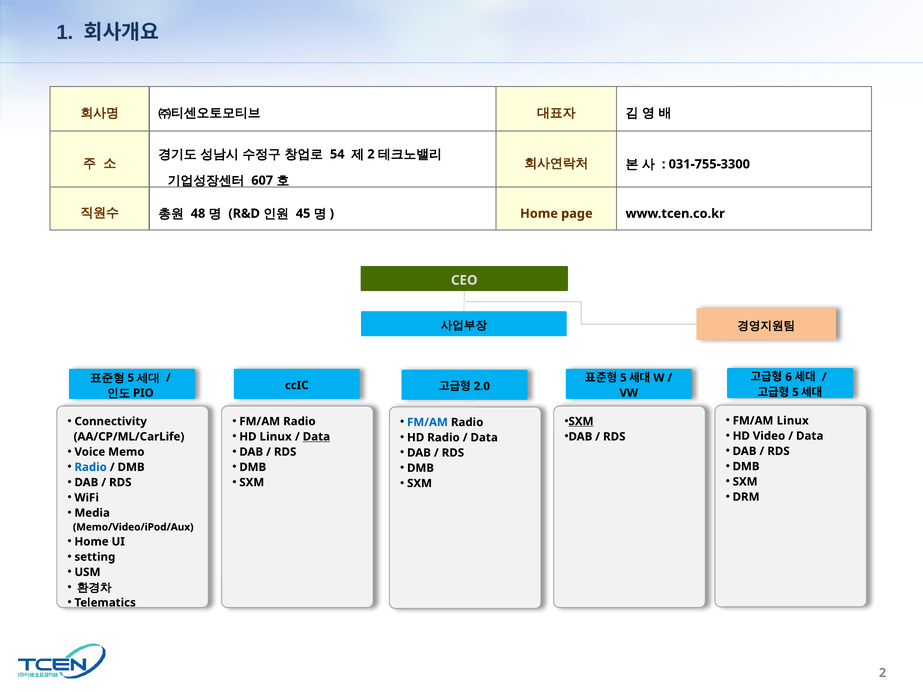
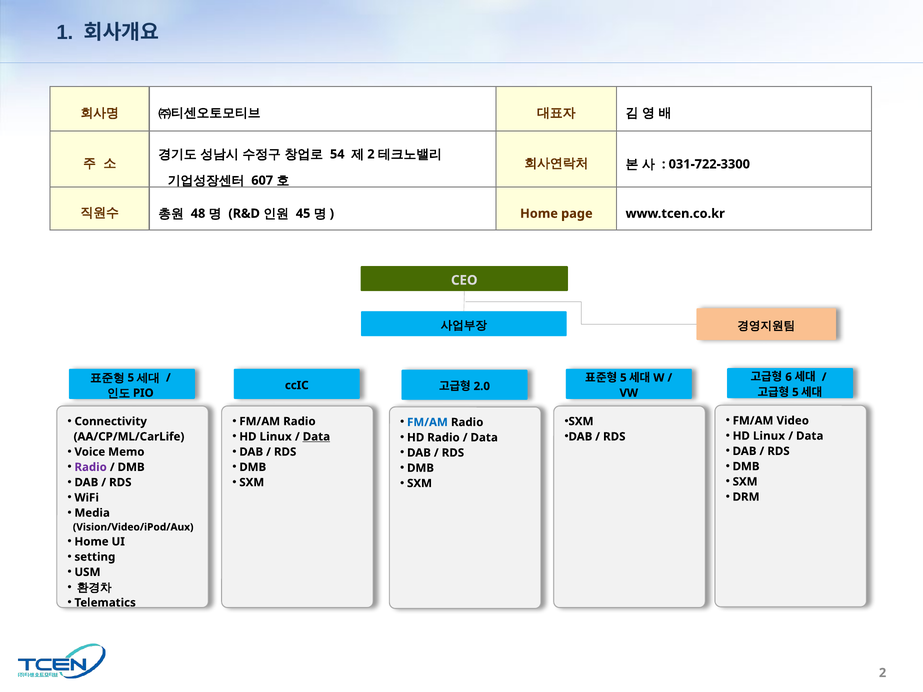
031-755-3300: 031-755-3300 -> 031-722-3300 (709, 164)
FM/AM Linux: Linux -> Video (793, 421)
SXM underline: present -> none (581, 422)
Video: Video -> Linux (769, 436)
Radio colour: blue -> purple (91, 467)
Memo/Video/iPod/Aux: Memo/Video/iPod/Aux -> Vision/Video/iPod/Aux (133, 527)
